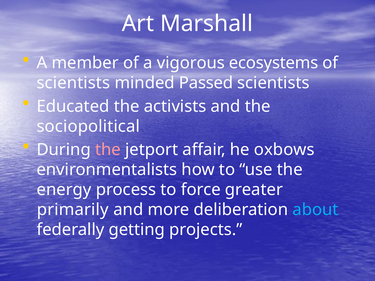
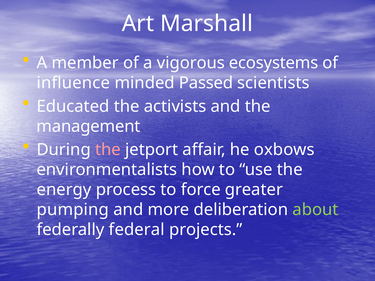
scientists: scientists -> influence (73, 83)
sociopolitical: sociopolitical -> management (88, 126)
primarily: primarily -> pumping (73, 210)
about colour: light blue -> light green (315, 210)
getting: getting -> federal (137, 230)
